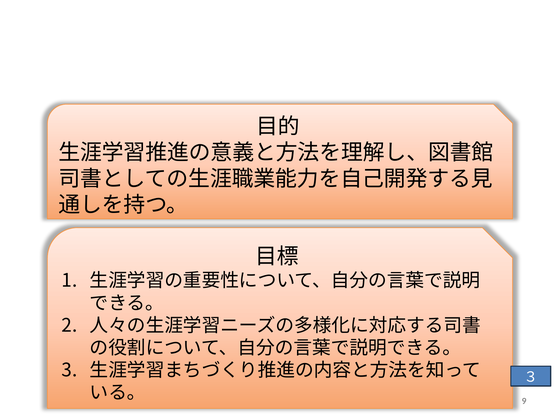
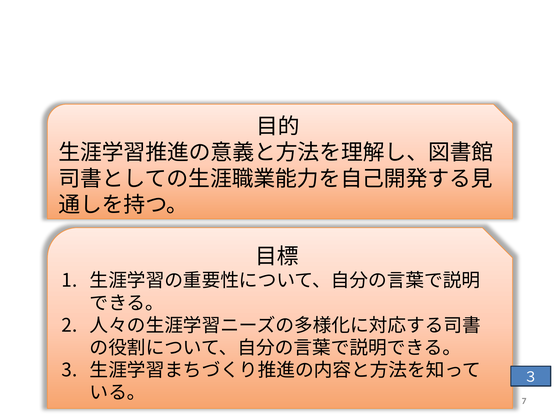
9: 9 -> 7 (524, 401)
